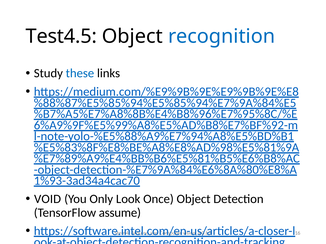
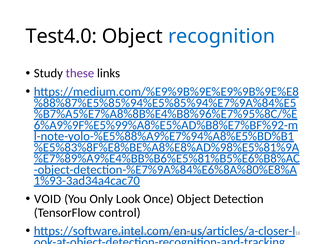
Test4.5: Test4.5 -> Test4.0 (61, 37)
these colour: blue -> purple (80, 73)
assume: assume -> control (120, 213)
